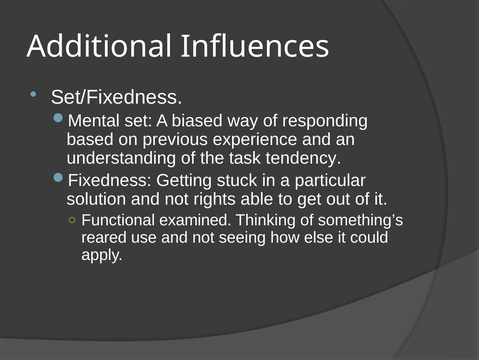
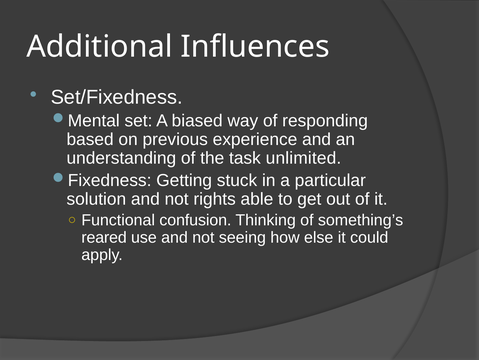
tendency: tendency -> unlimited (303, 158)
examined: examined -> confusion (195, 220)
